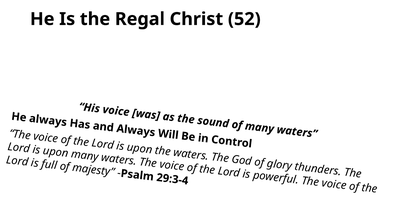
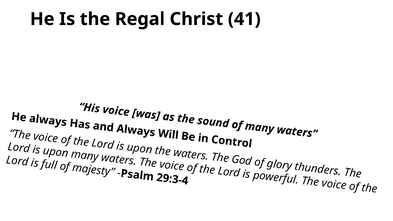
52: 52 -> 41 (244, 19)
